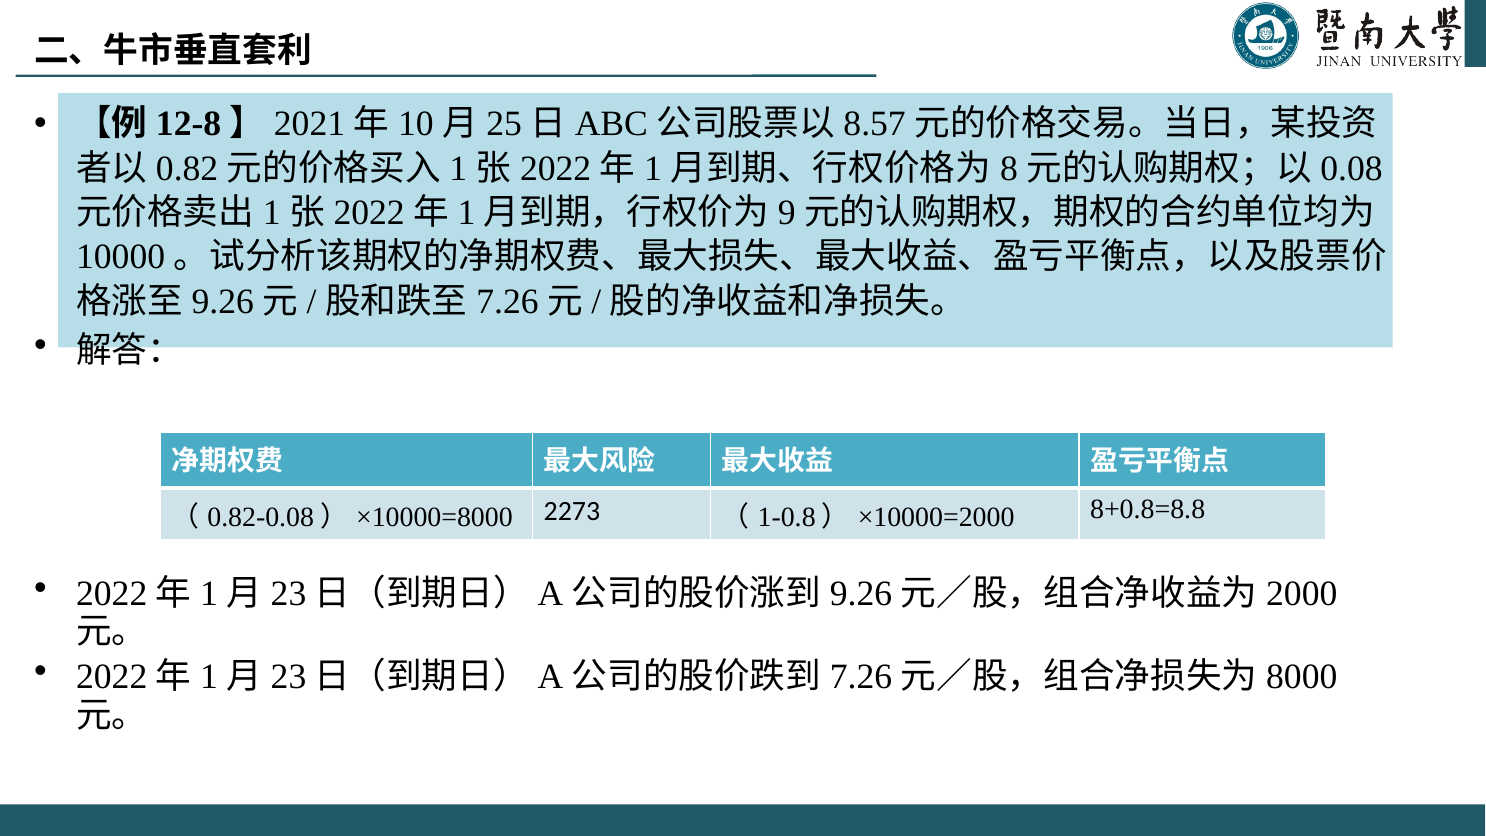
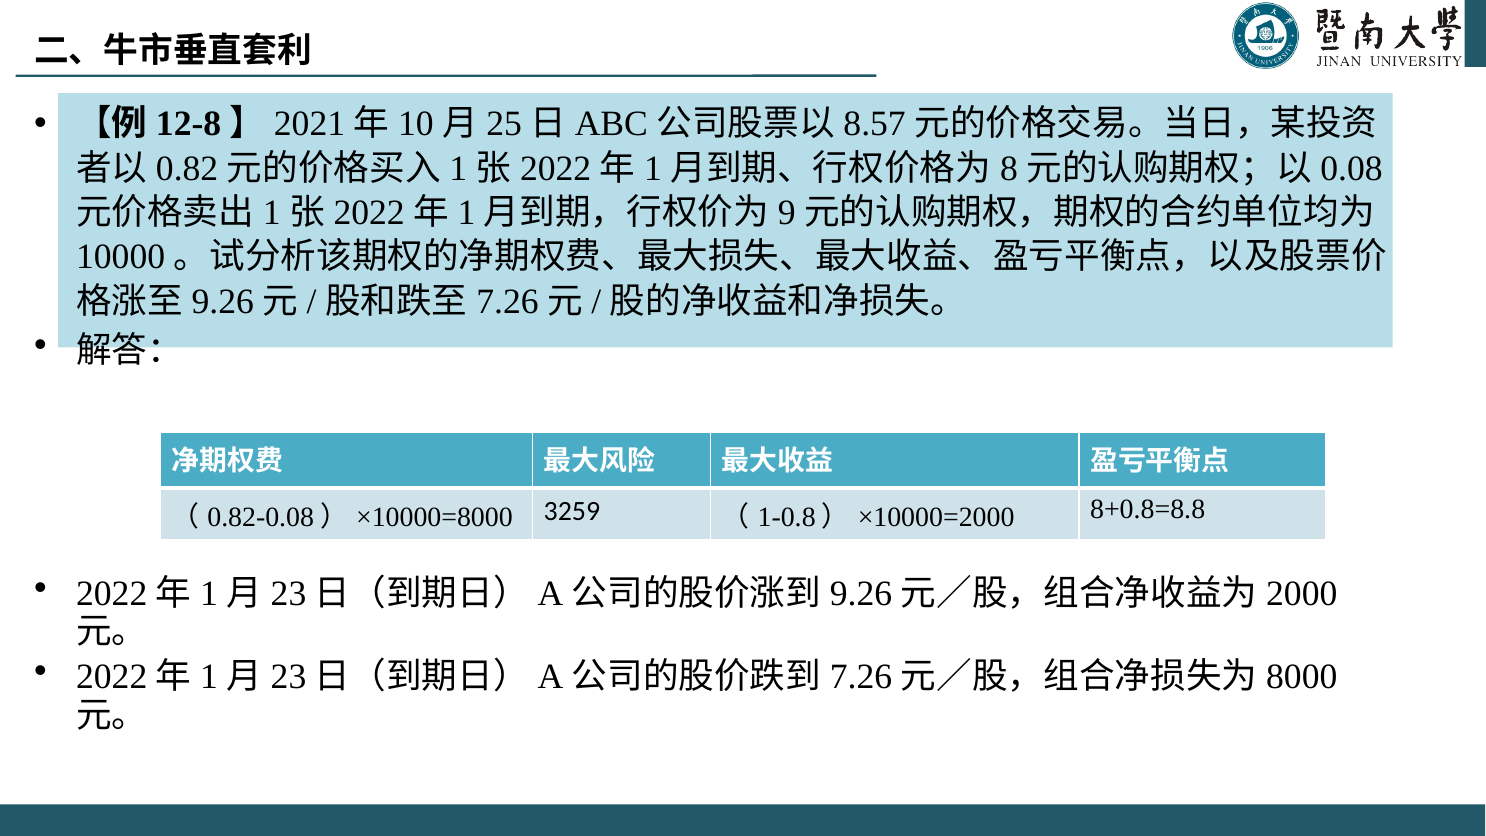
2273: 2273 -> 3259 (572, 511)
